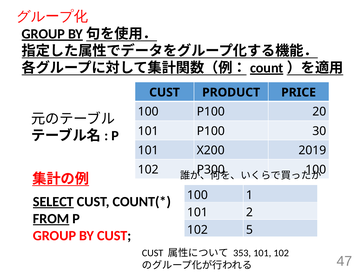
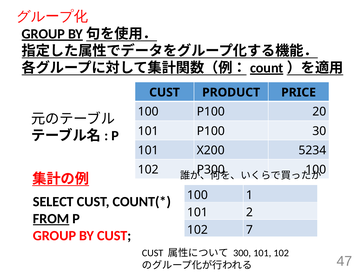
2019: 2019 -> 5234 (312, 150)
SELECT underline: present -> none (53, 202)
5: 5 -> 7 (249, 230)
353: 353 -> 300 (242, 253)
